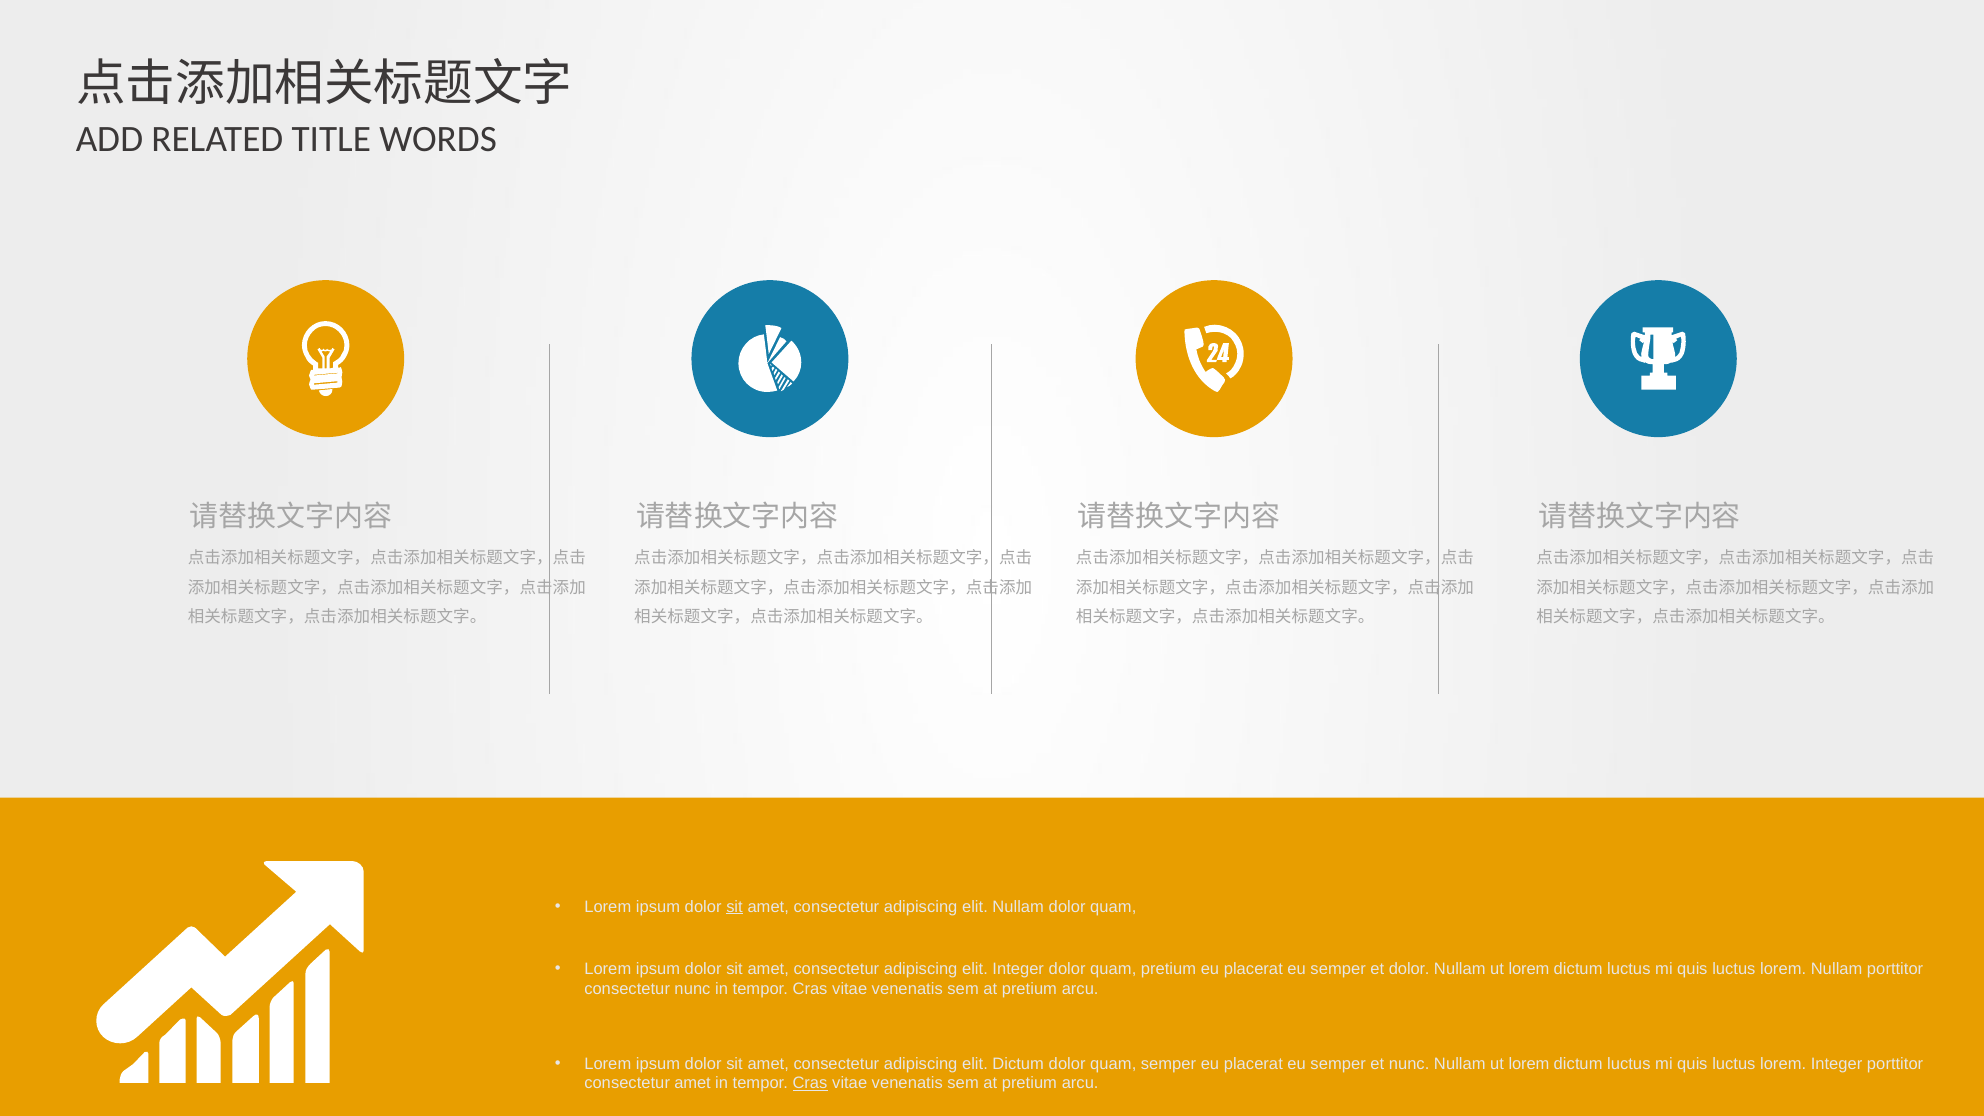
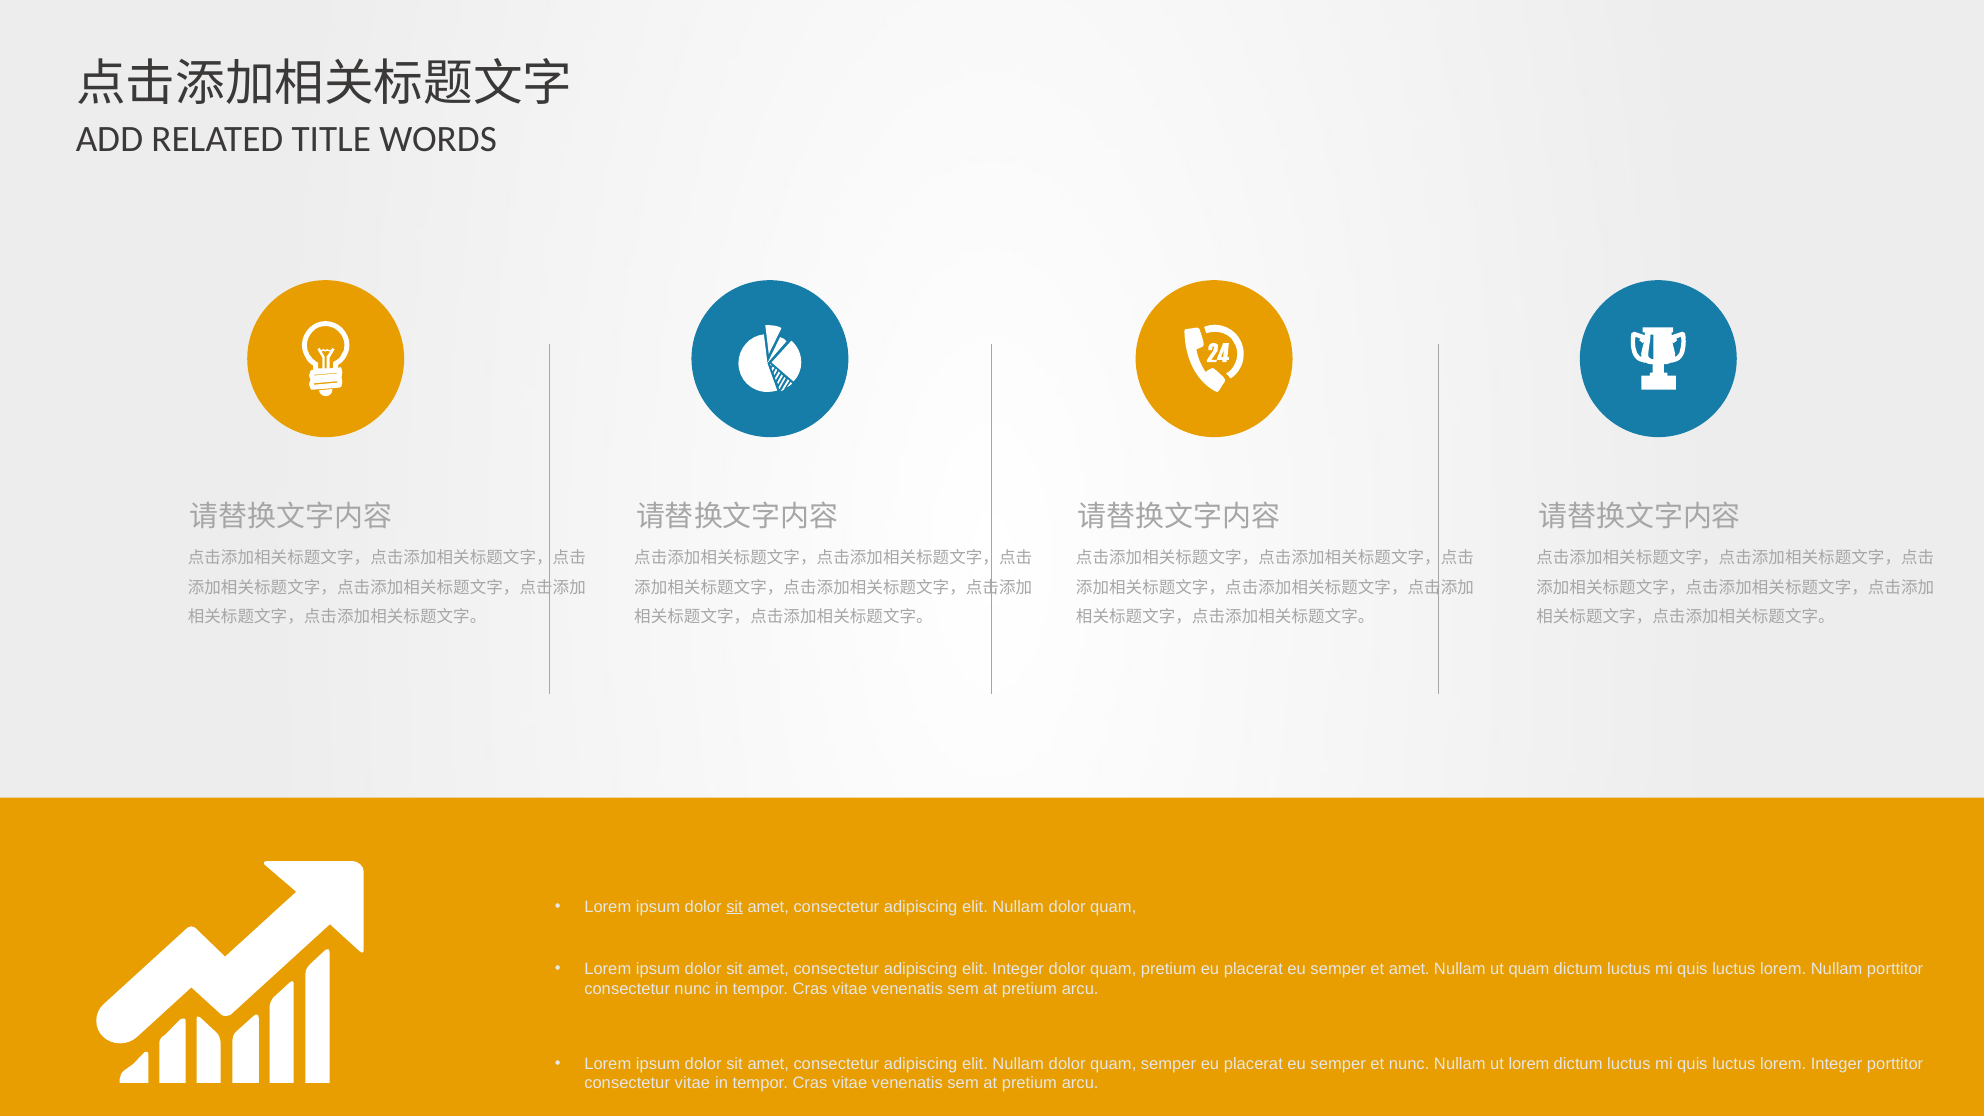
et dolor: dolor -> amet (1409, 969)
lorem: lorem -> quam (1529, 969)
Dictum: Dictum -> Nullam (1018, 1064)
consectetur amet: amet -> vitae (692, 1083)
Cras underline: present -> none (810, 1083)
